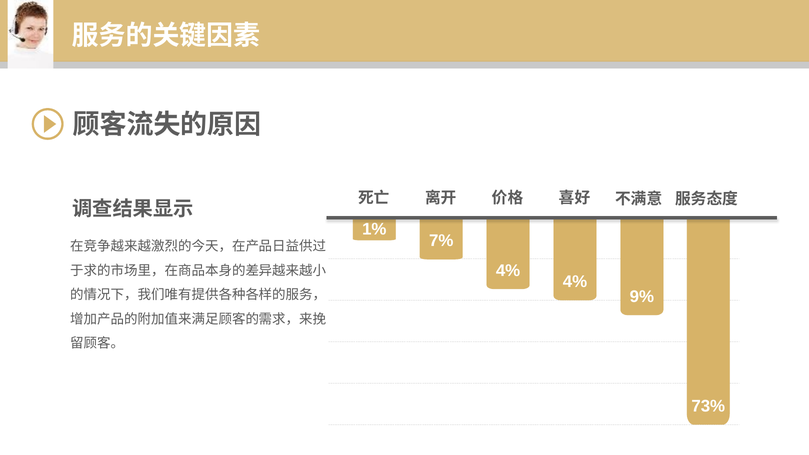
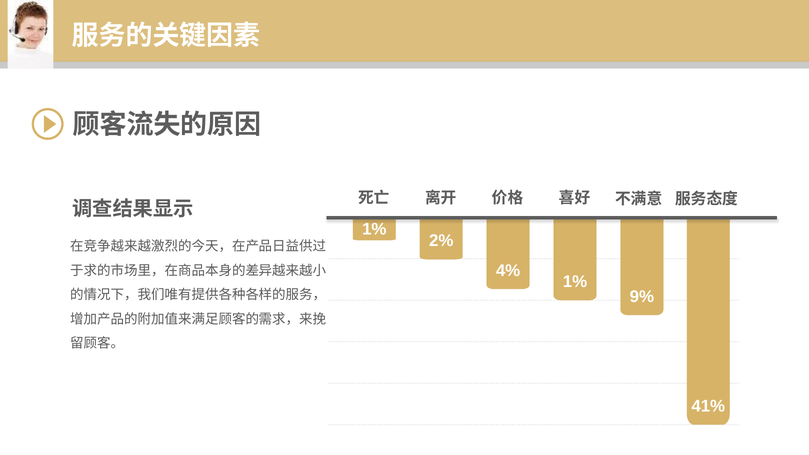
7%: 7% -> 2% (441, 241)
4%: 4% -> 1% (575, 282)
73%: 73% -> 41% (708, 406)
